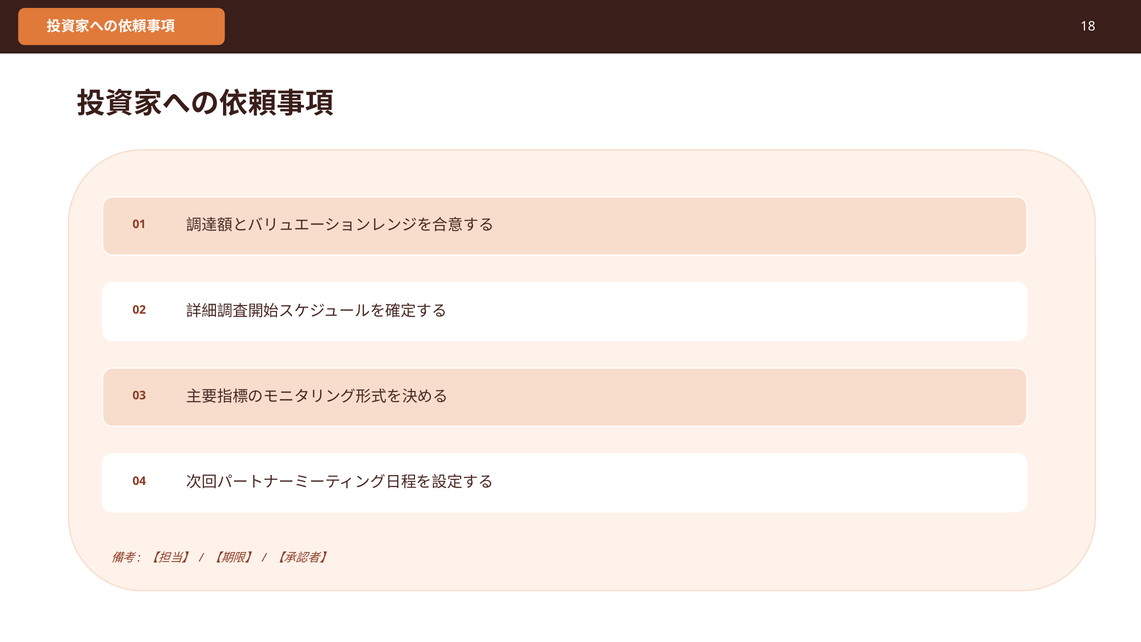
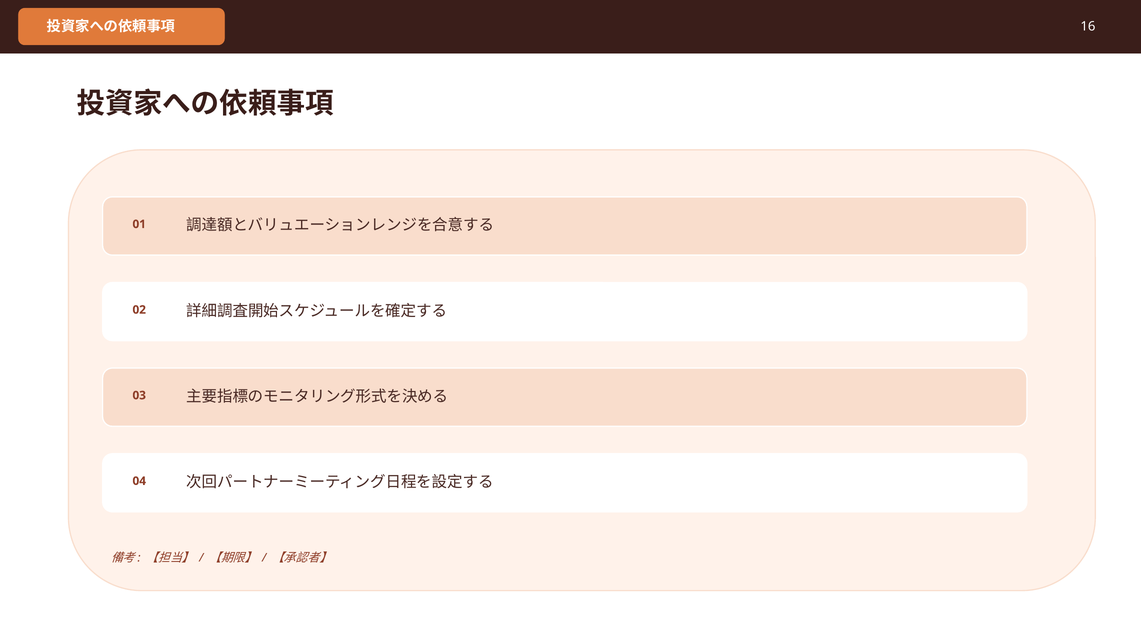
18: 18 -> 16 (1088, 27)
